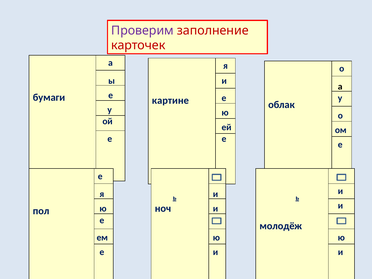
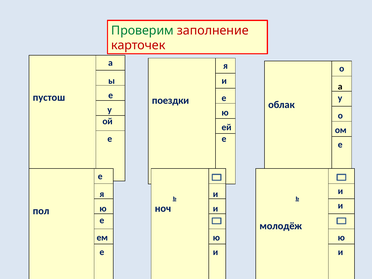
Проверим colour: purple -> green (142, 30)
бумаги: бумаги -> пустош (49, 98)
картине: картине -> поездки (170, 100)
